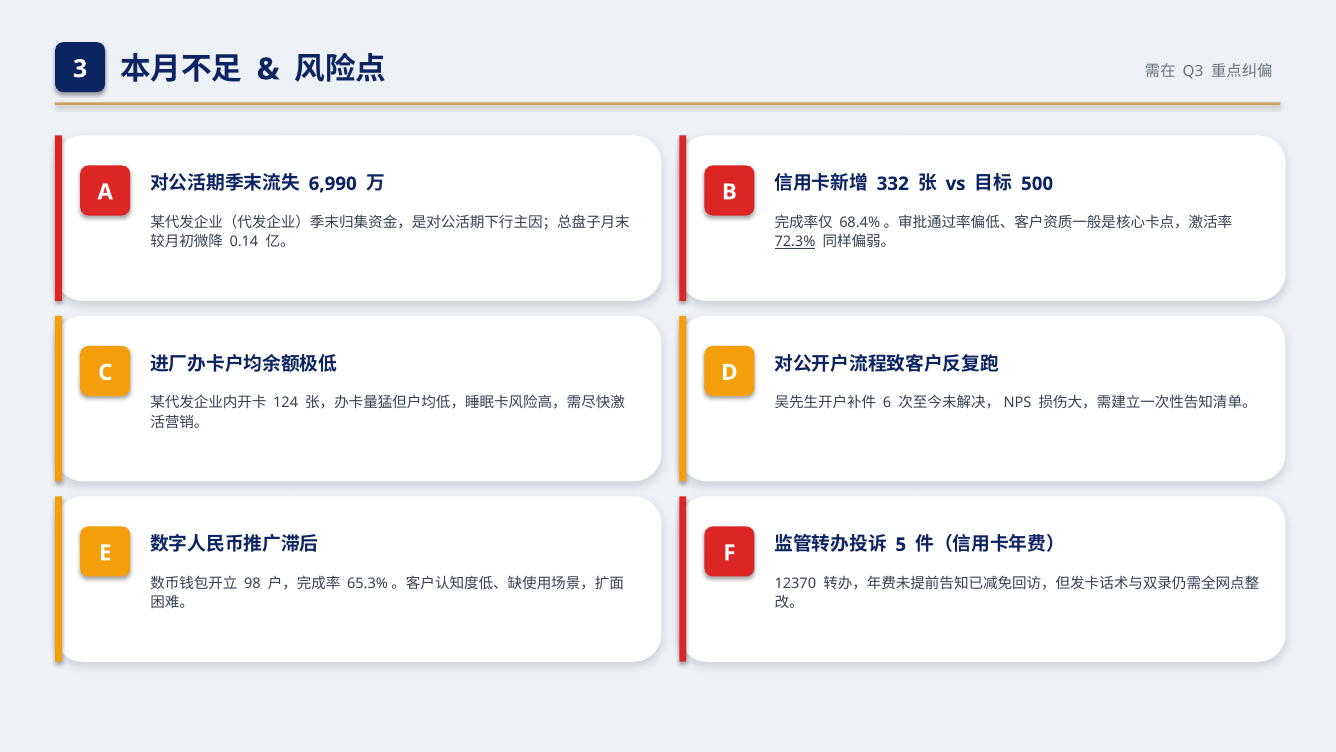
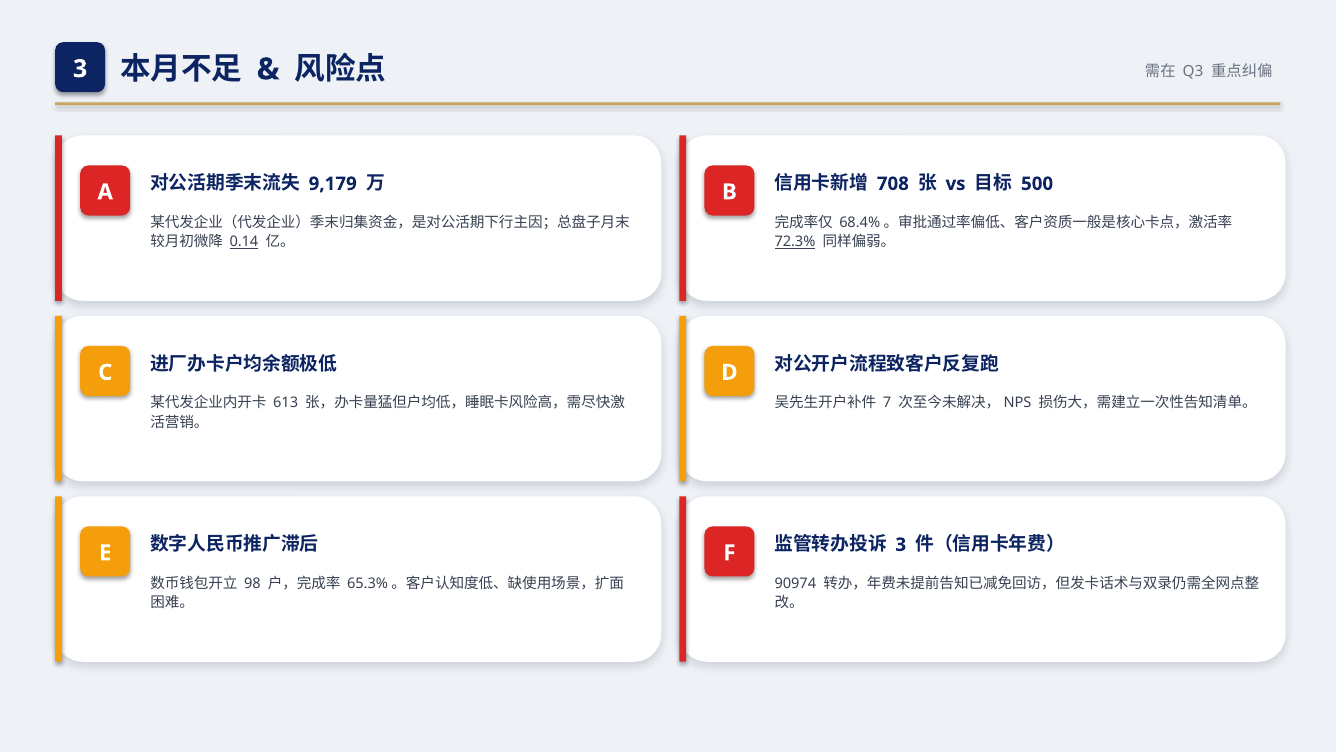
6,990: 6,990 -> 9,179 (333, 184)
332: 332 -> 708 (893, 184)
0.14 underline: none -> present (244, 242)
124: 124 -> 613 (286, 403)
6: 6 -> 7 (887, 403)
5: 5 -> 3 (901, 544)
12370: 12370 -> 90974 (795, 583)
